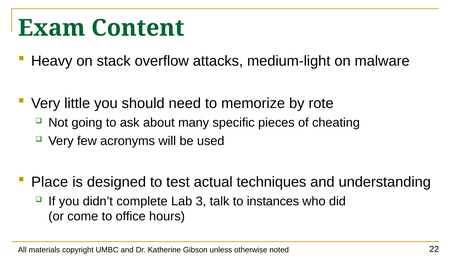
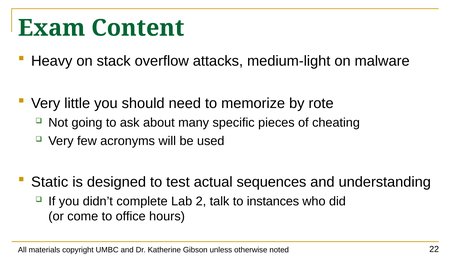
Place: Place -> Static (50, 182)
techniques: techniques -> sequences (271, 182)
3: 3 -> 2 (201, 201)
